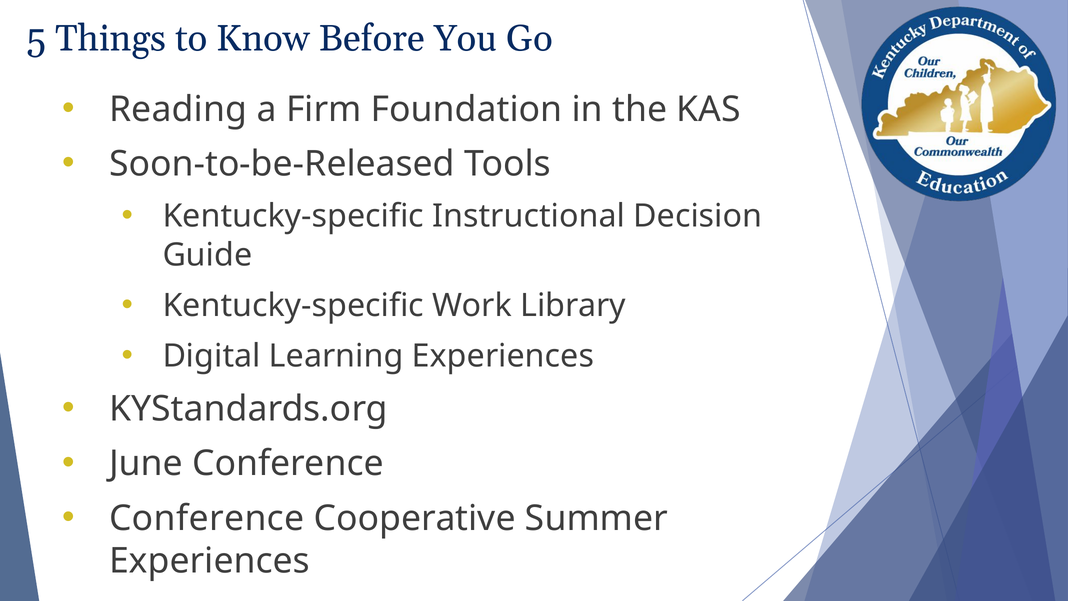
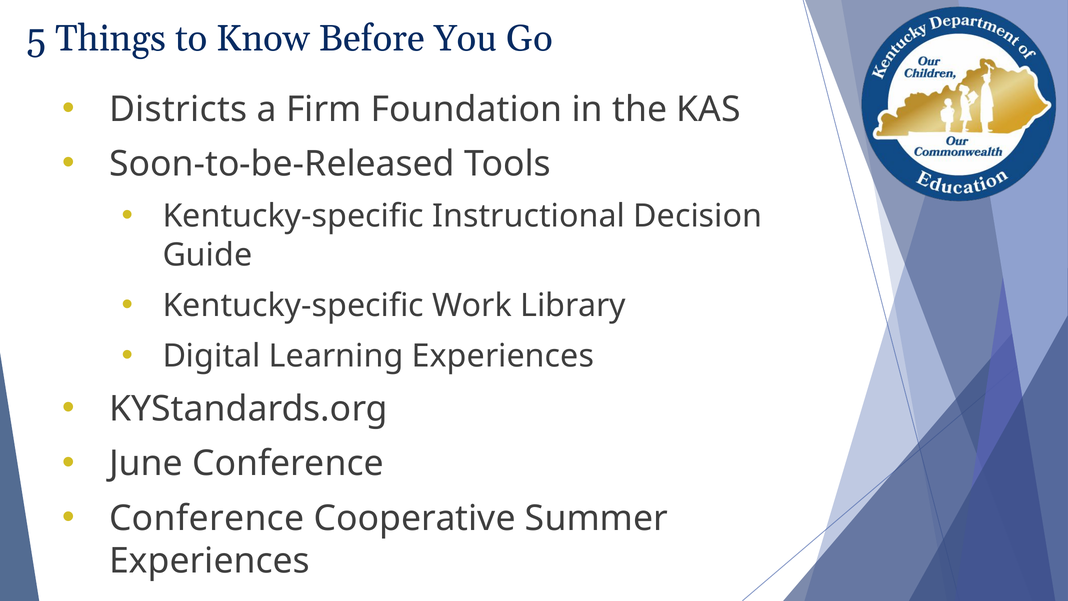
Reading: Reading -> Districts (178, 109)
